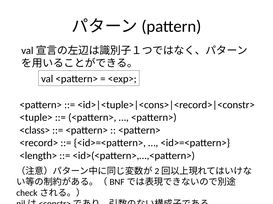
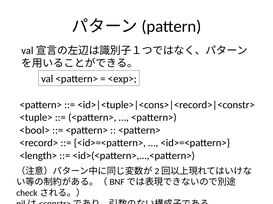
<class>: <class> -> <bool> (35, 131)
